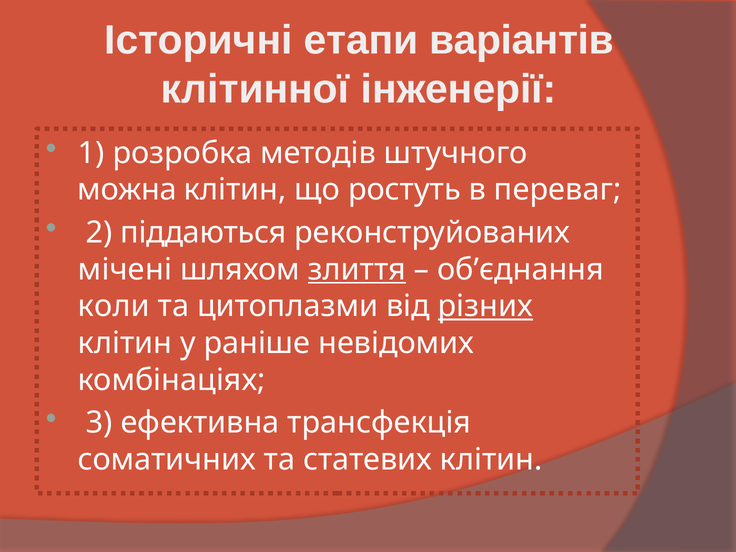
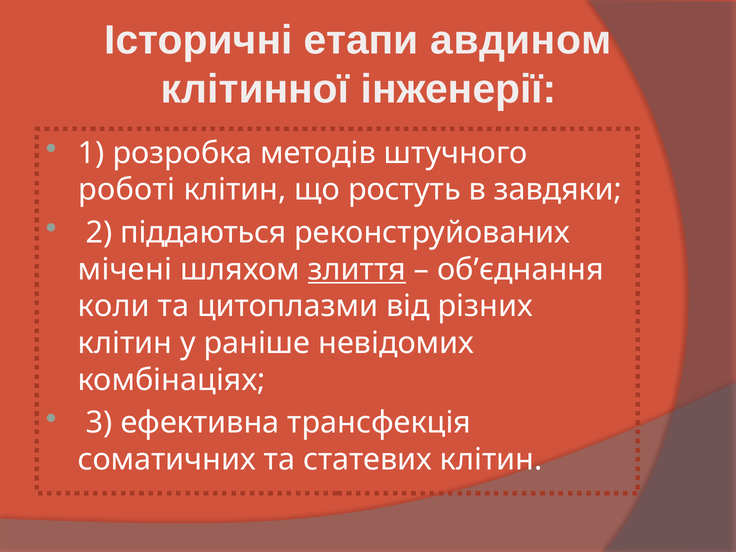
варіантів: варіантів -> авдином (521, 40)
можна: можна -> роботі (127, 190)
переваг: переваг -> завдяки (558, 190)
різних underline: present -> none (485, 306)
